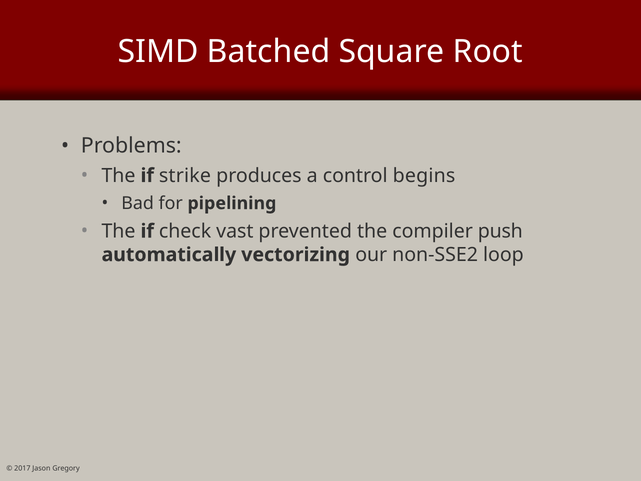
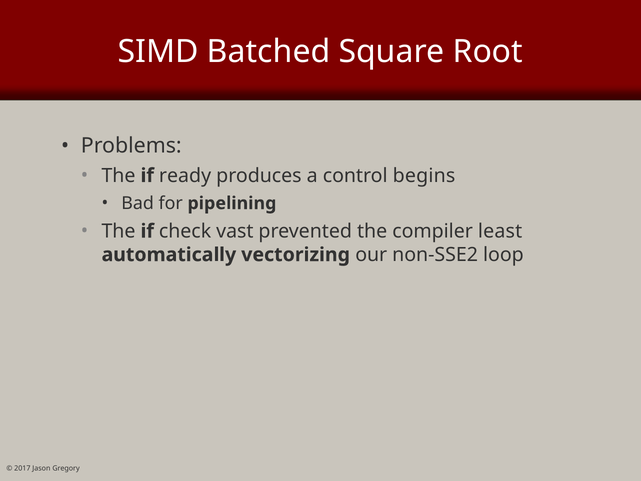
strike: strike -> ready (185, 176)
push: push -> least (500, 231)
